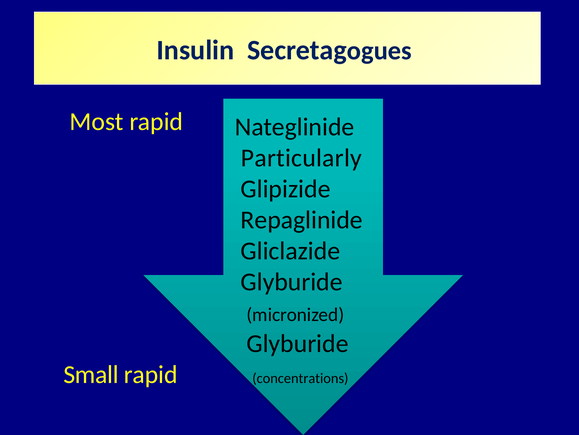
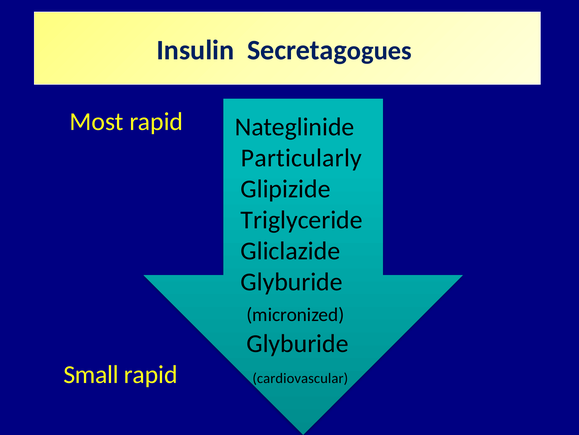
Repaglinide: Repaglinide -> Triglyceride (302, 220)
concentrations: concentrations -> cardiovascular (300, 378)
